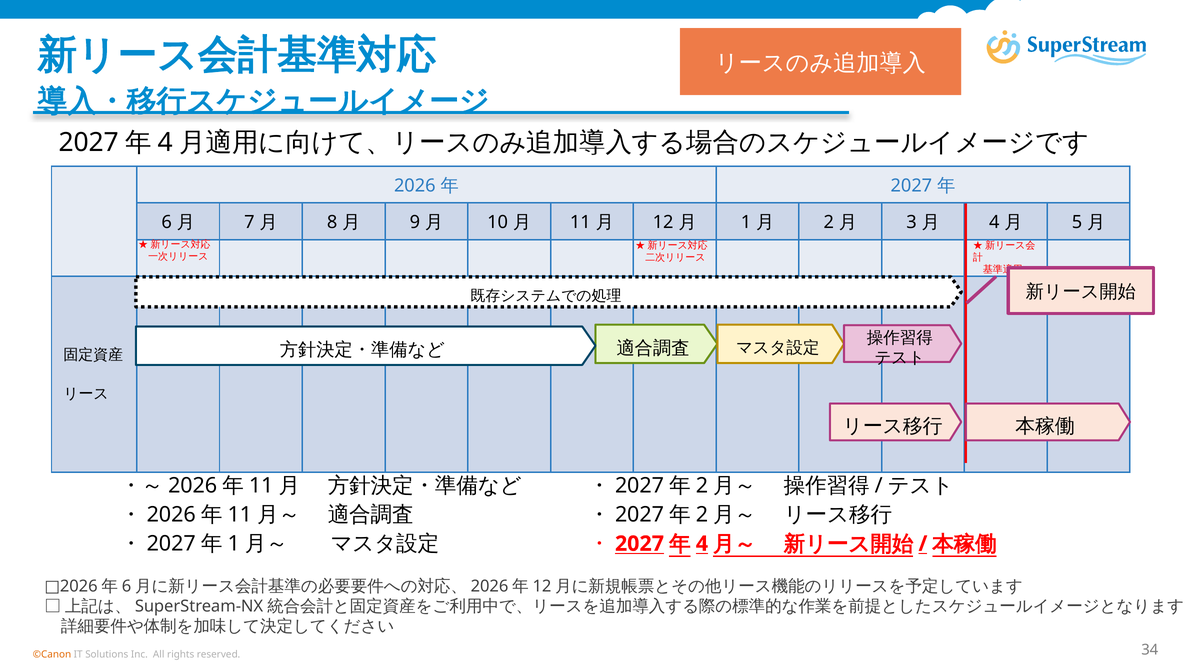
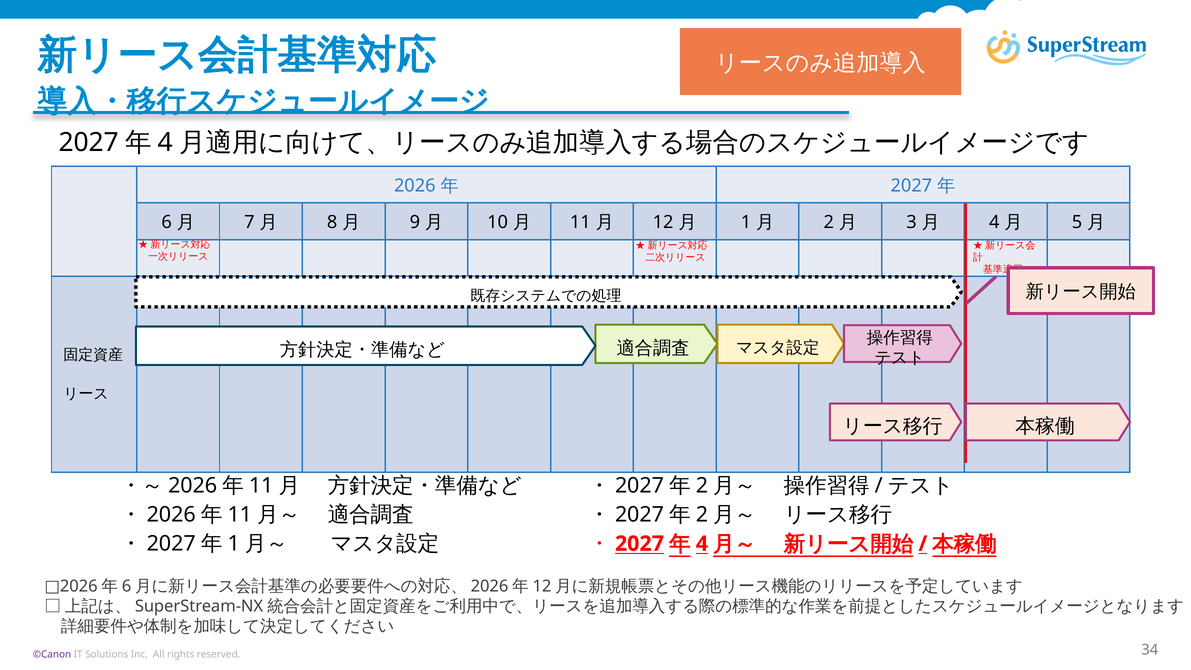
©Canon colour: orange -> purple (52, 655)
